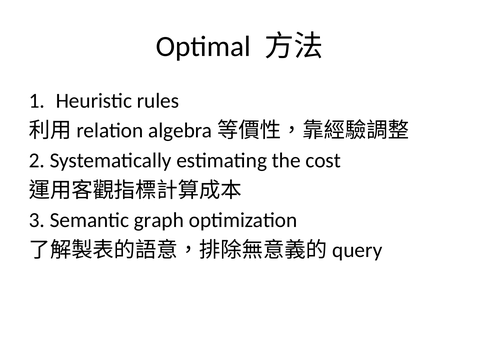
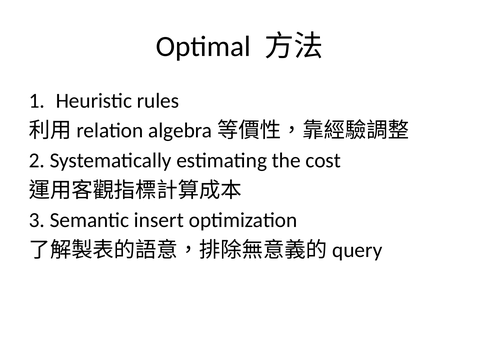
graph: graph -> insert (159, 220)
